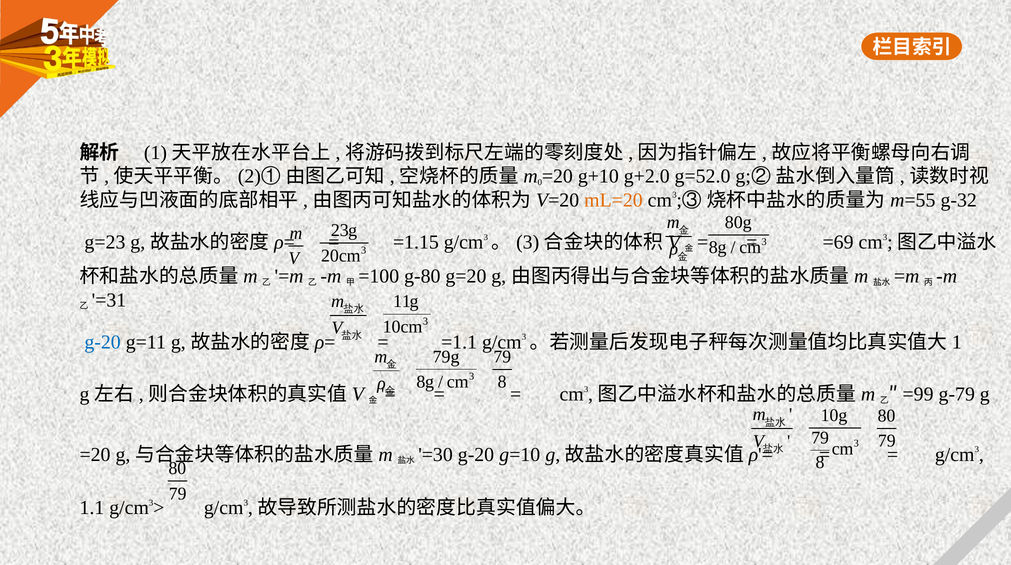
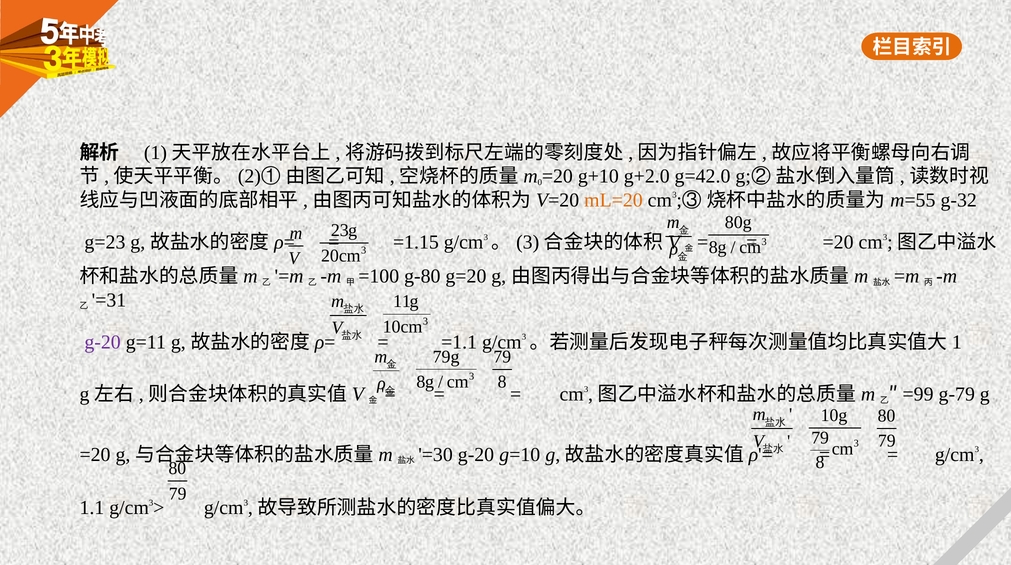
g=52.0: g=52.0 -> g=42.0 (703, 176)
=69: =69 -> =20 (838, 242)
g-20 colour: blue -> purple (103, 342)
